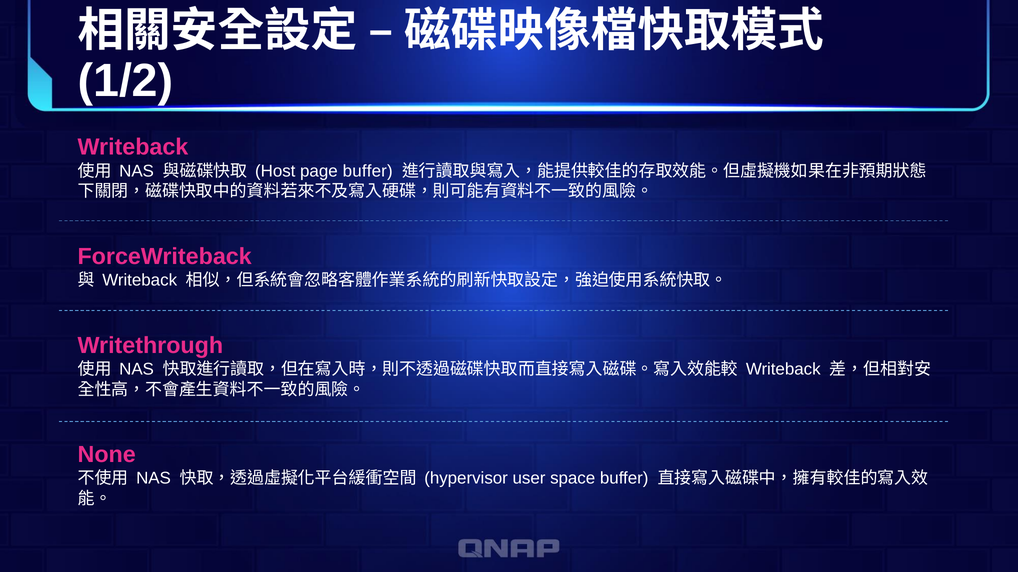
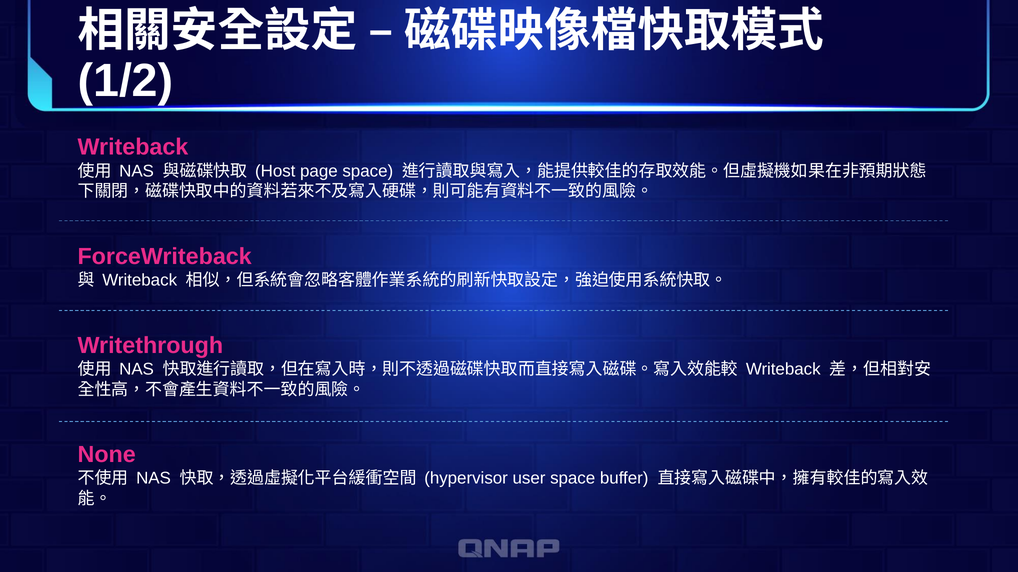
page buffer: buffer -> space (368, 171)
